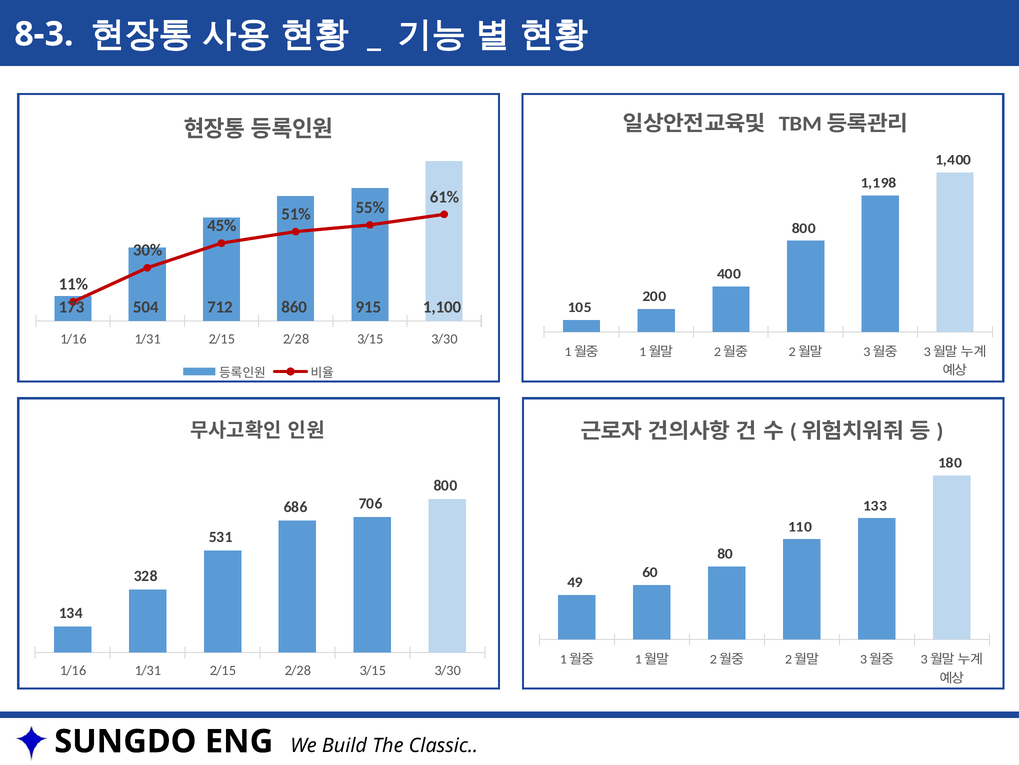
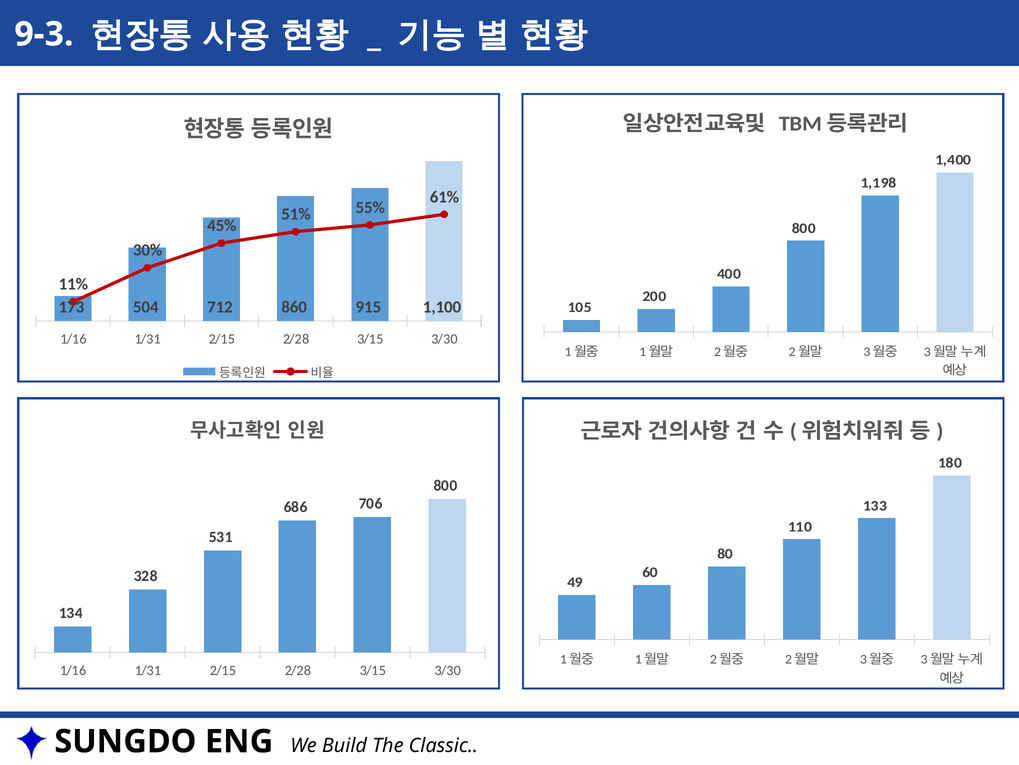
8-3: 8-3 -> 9-3 (44, 34)
